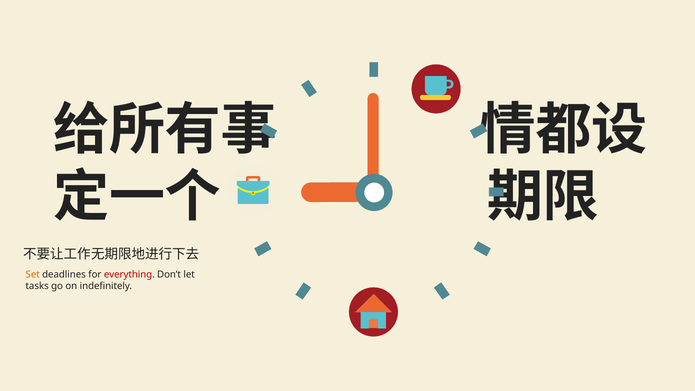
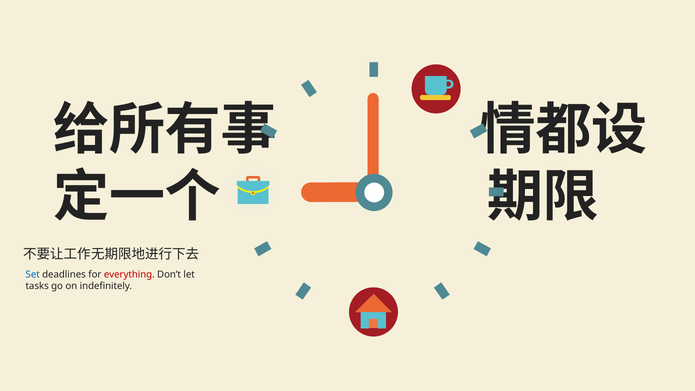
Set colour: orange -> blue (33, 274)
